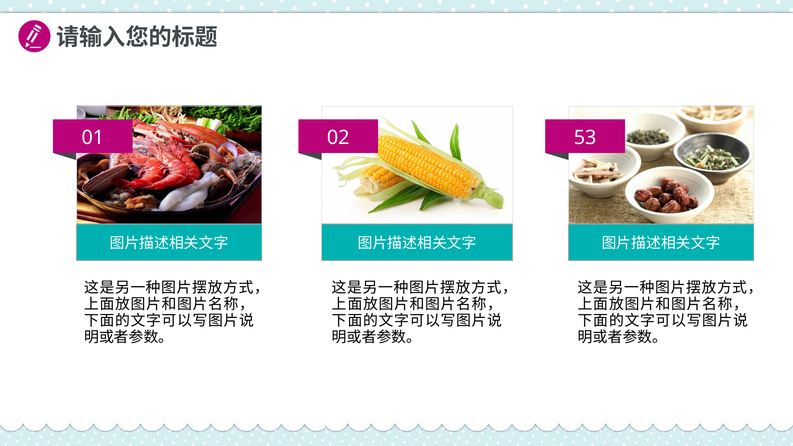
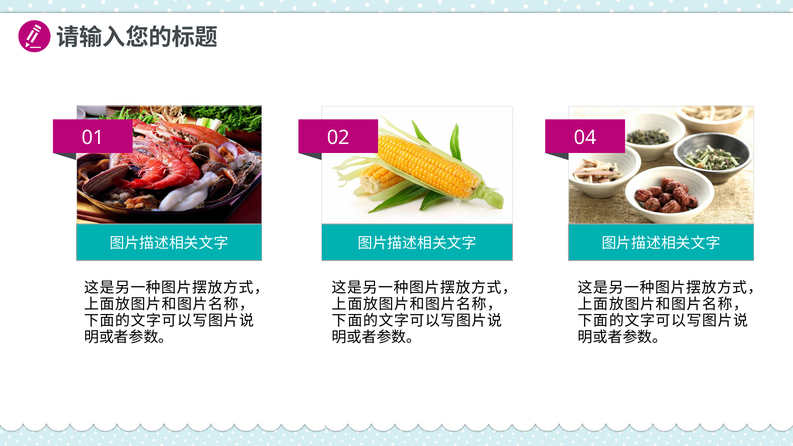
53: 53 -> 04 (585, 138)
